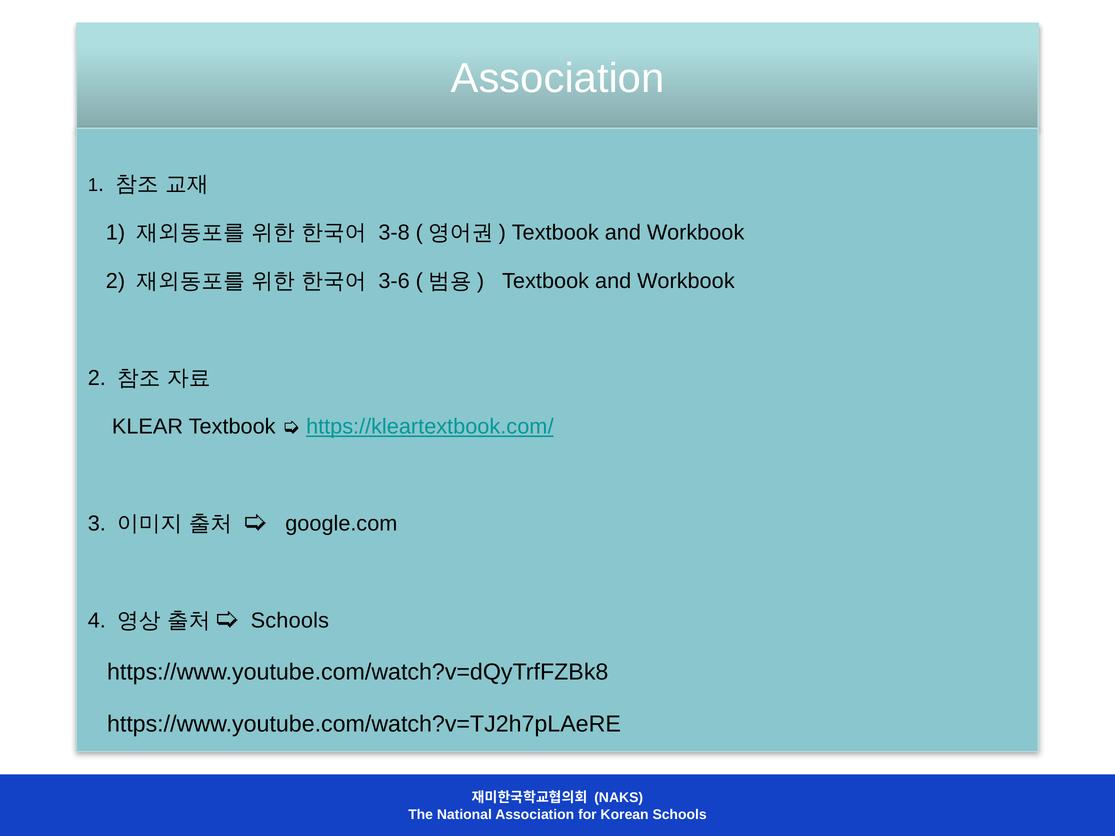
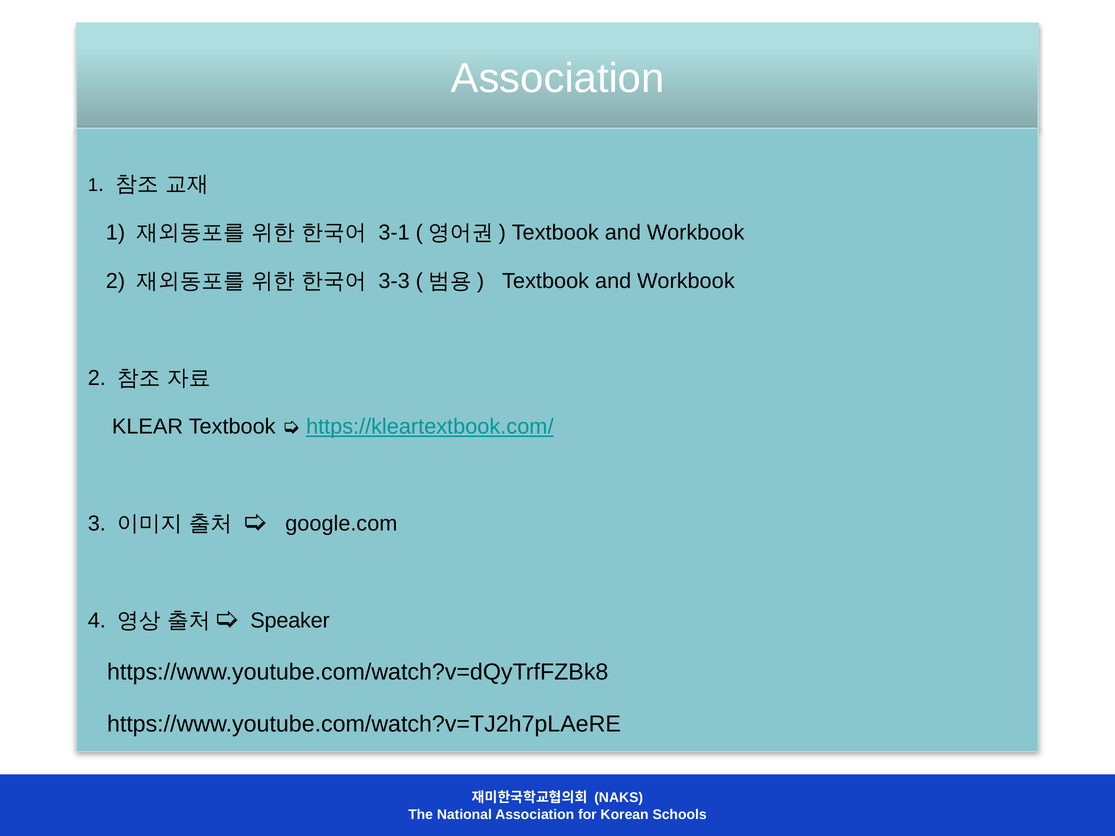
3-8: 3-8 -> 3-1 (394, 233)
3-6: 3-6 -> 3-3 (394, 281)
Schools: Schools -> Speaker (290, 621)
